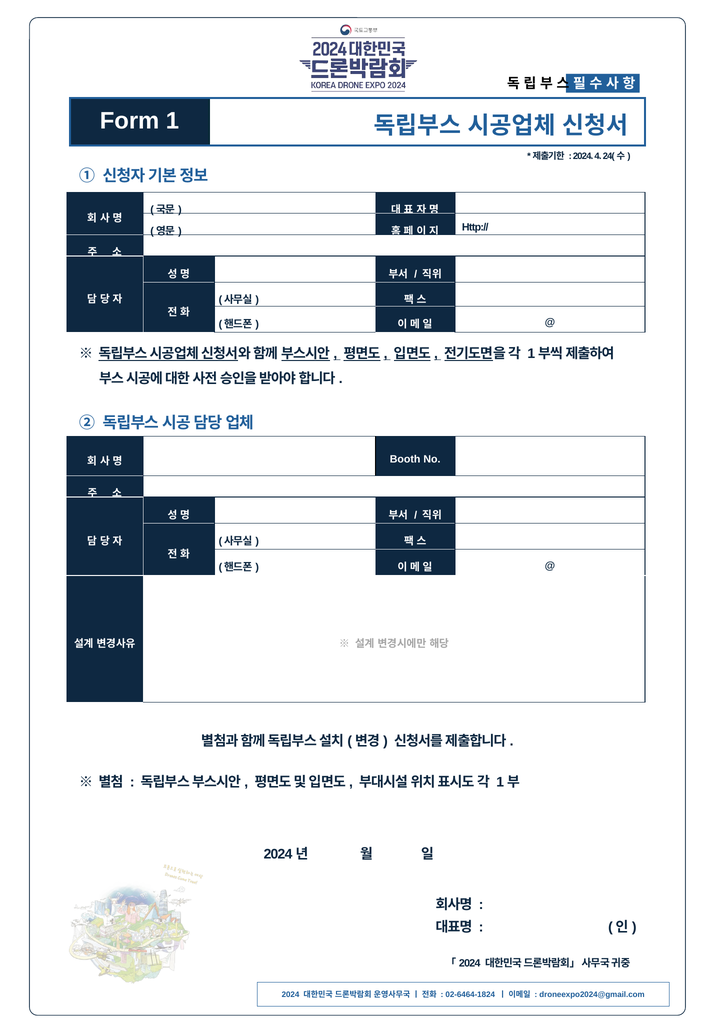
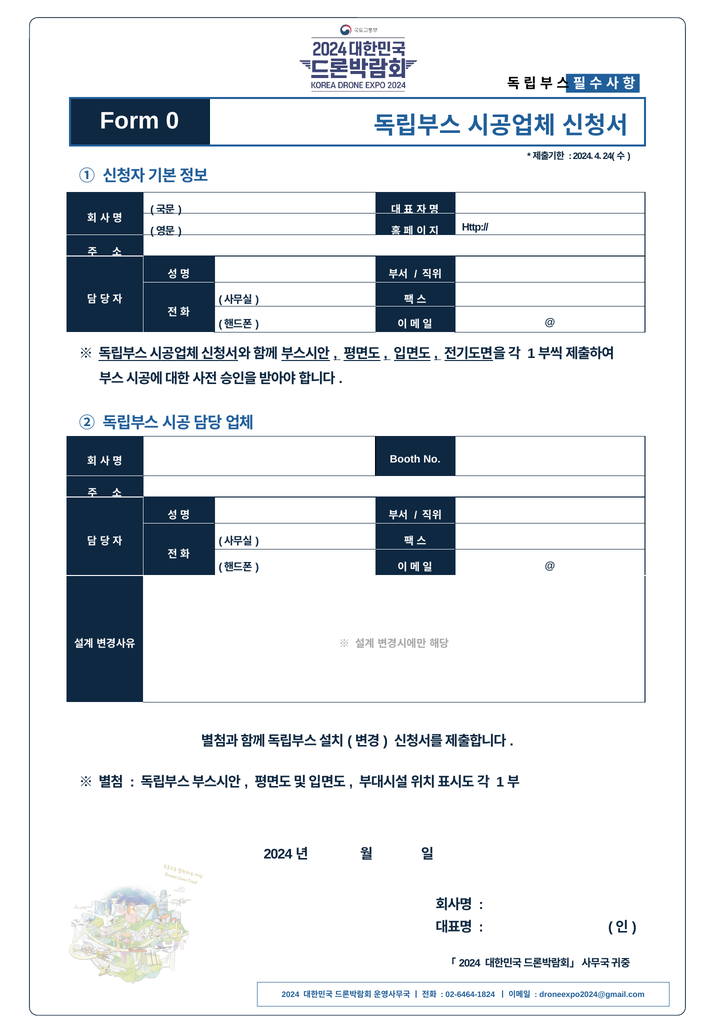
1: 1 -> 0 (172, 121)
